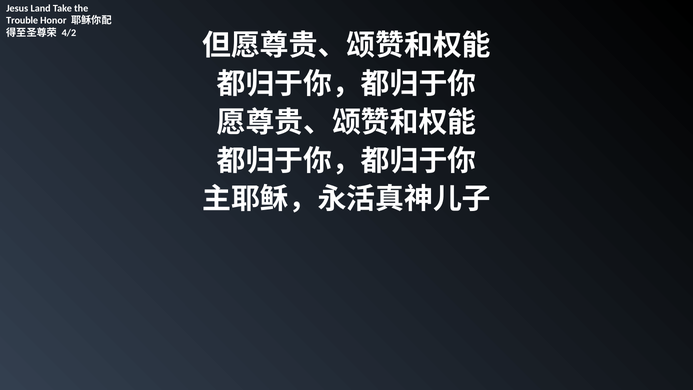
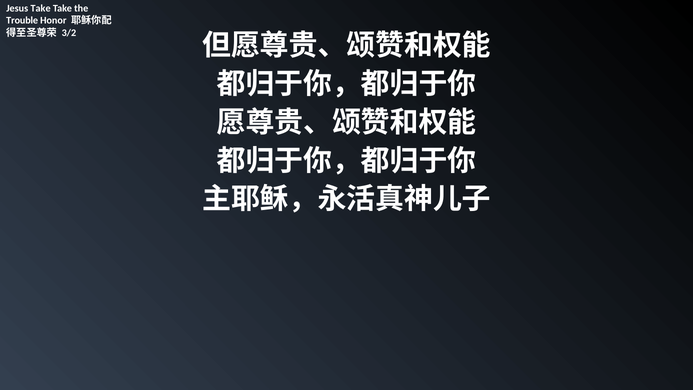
Jesus Land: Land -> Take (41, 8)
4/2: 4/2 -> 3/2 (69, 33)
